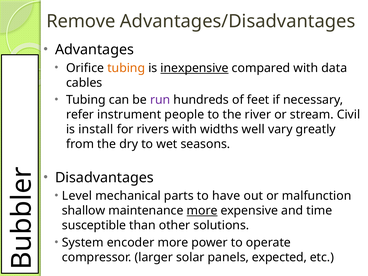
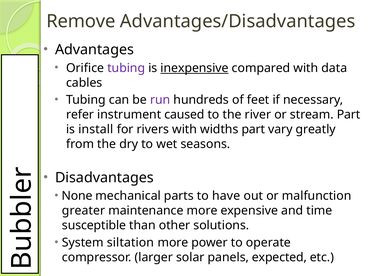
tubing colour: orange -> purple (126, 68)
people: people -> caused (184, 115)
stream Civil: Civil -> Part (349, 115)
widths well: well -> part (253, 129)
Level: Level -> None (77, 196)
shallow: shallow -> greater (84, 211)
more underline: present -> none (202, 211)
encoder: encoder -> siltation (131, 243)
